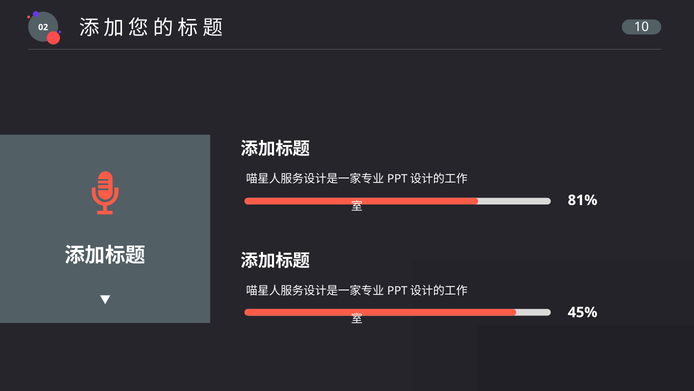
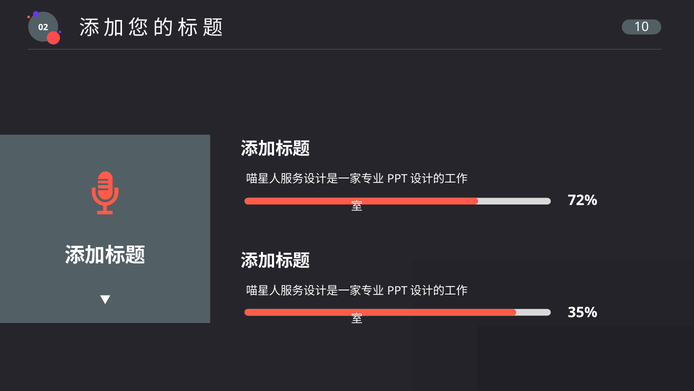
81%: 81% -> 72% (583, 200)
45%: 45% -> 35% (583, 312)
